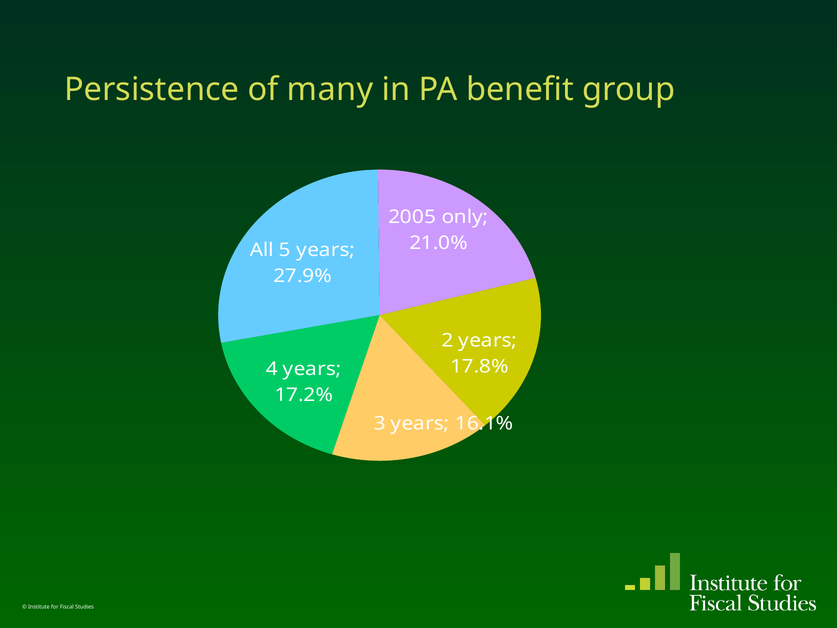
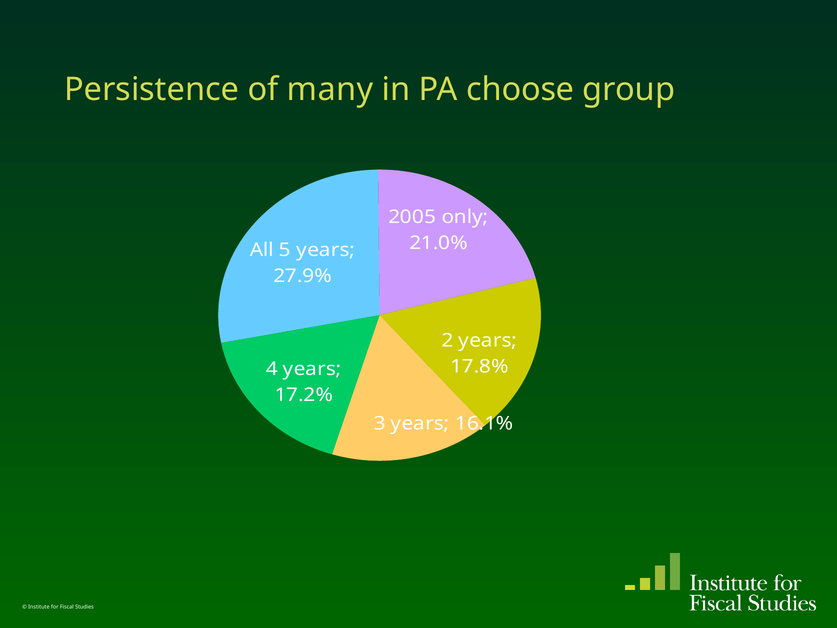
benefit: benefit -> choose (520, 90)
